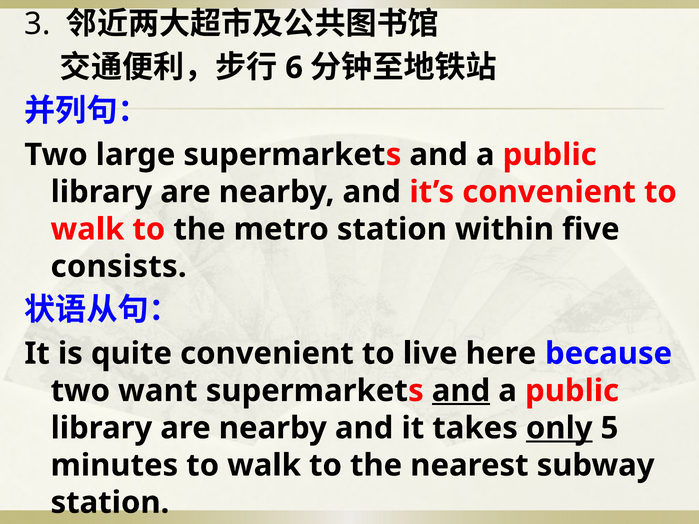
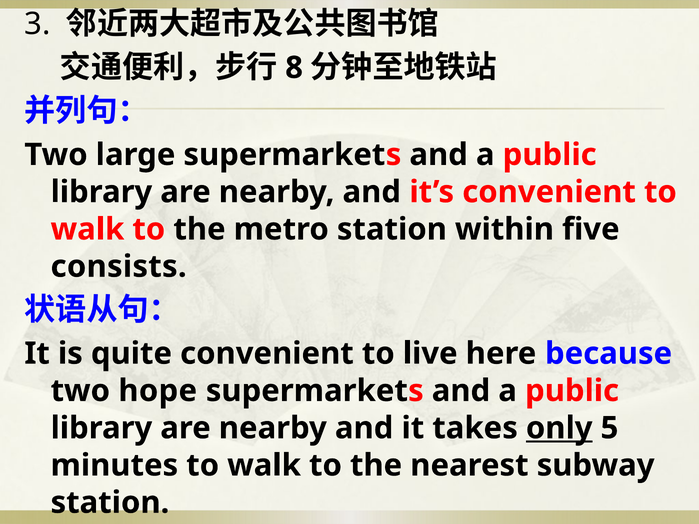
6: 6 -> 8 (294, 68)
want: want -> hope (158, 391)
and underline: present -> none (461, 391)
